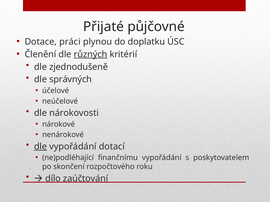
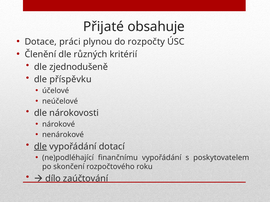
půjčovné: půjčovné -> obsahuje (156, 27)
doplatku: doplatku -> rozpočty (146, 42)
různých underline: present -> none (91, 54)
správných: správných -> příspěvku (70, 80)
